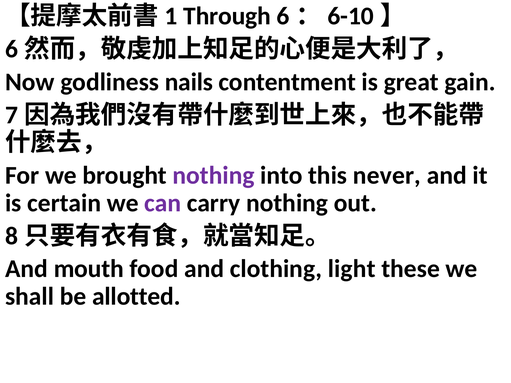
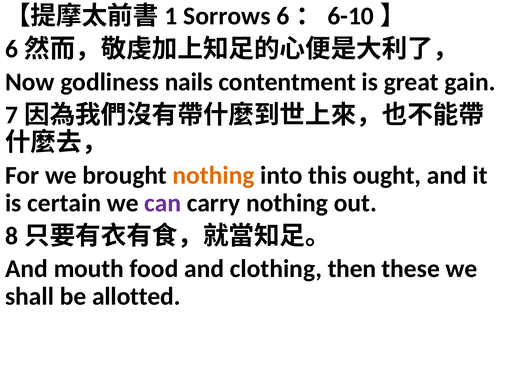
Through: Through -> Sorrows (227, 16)
nothing colour: purple -> orange (214, 176)
never: never -> ought (387, 176)
light: light -> then (352, 269)
